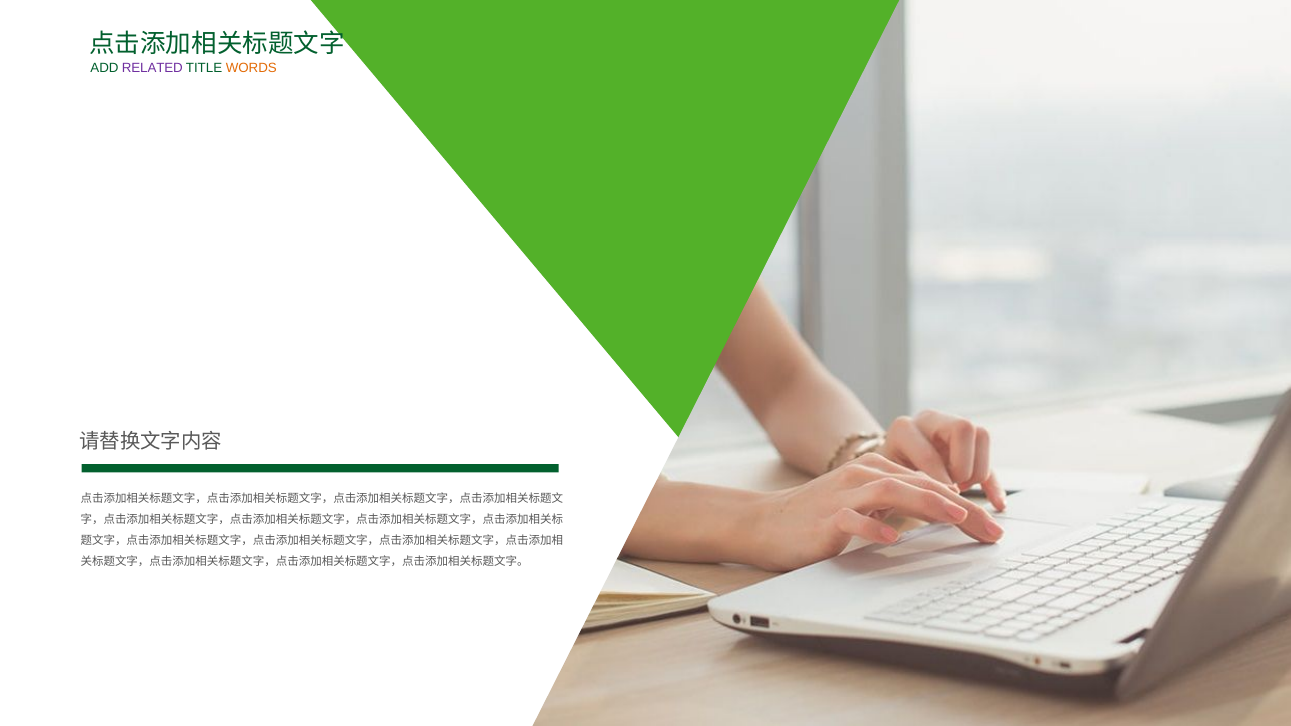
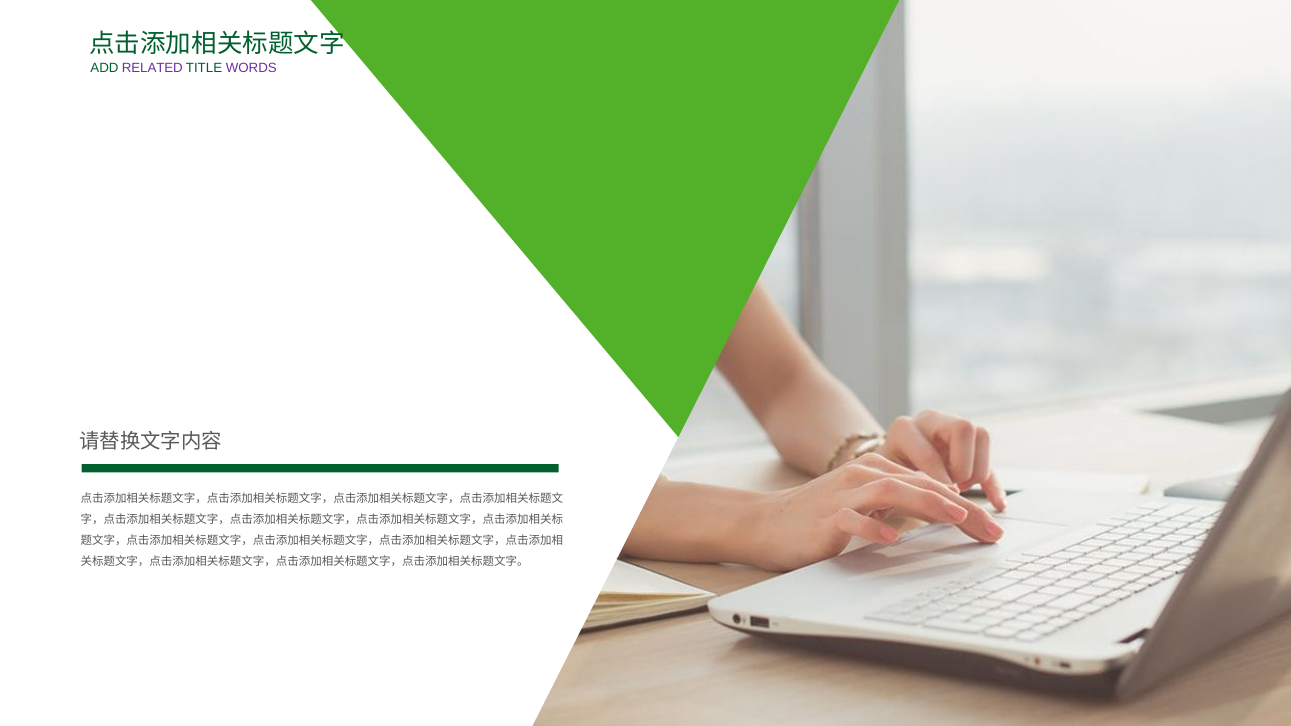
WORDS colour: orange -> purple (251, 68)
